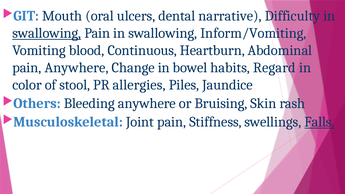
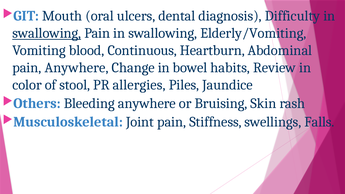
narrative: narrative -> diagnosis (230, 16)
Inform/Vomiting: Inform/Vomiting -> Elderly/Vomiting (253, 33)
Regard: Regard -> Review (274, 68)
Falls underline: present -> none (319, 122)
